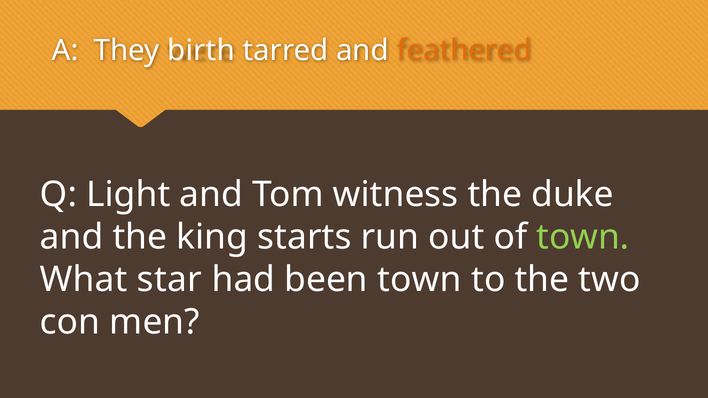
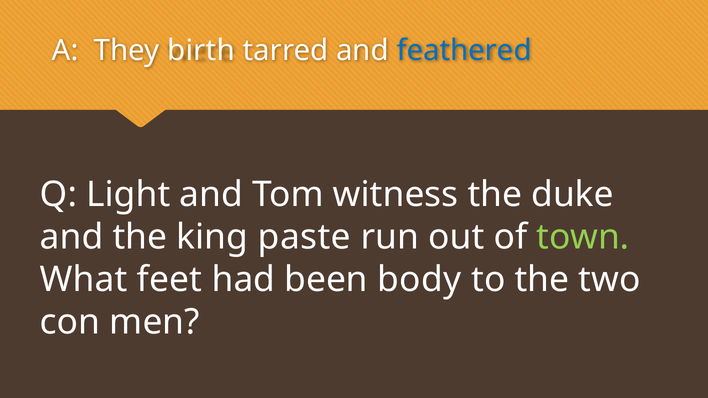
feathered colour: orange -> blue (464, 50)
starts: starts -> paste (304, 237)
star: star -> feet (169, 280)
been town: town -> body (419, 280)
